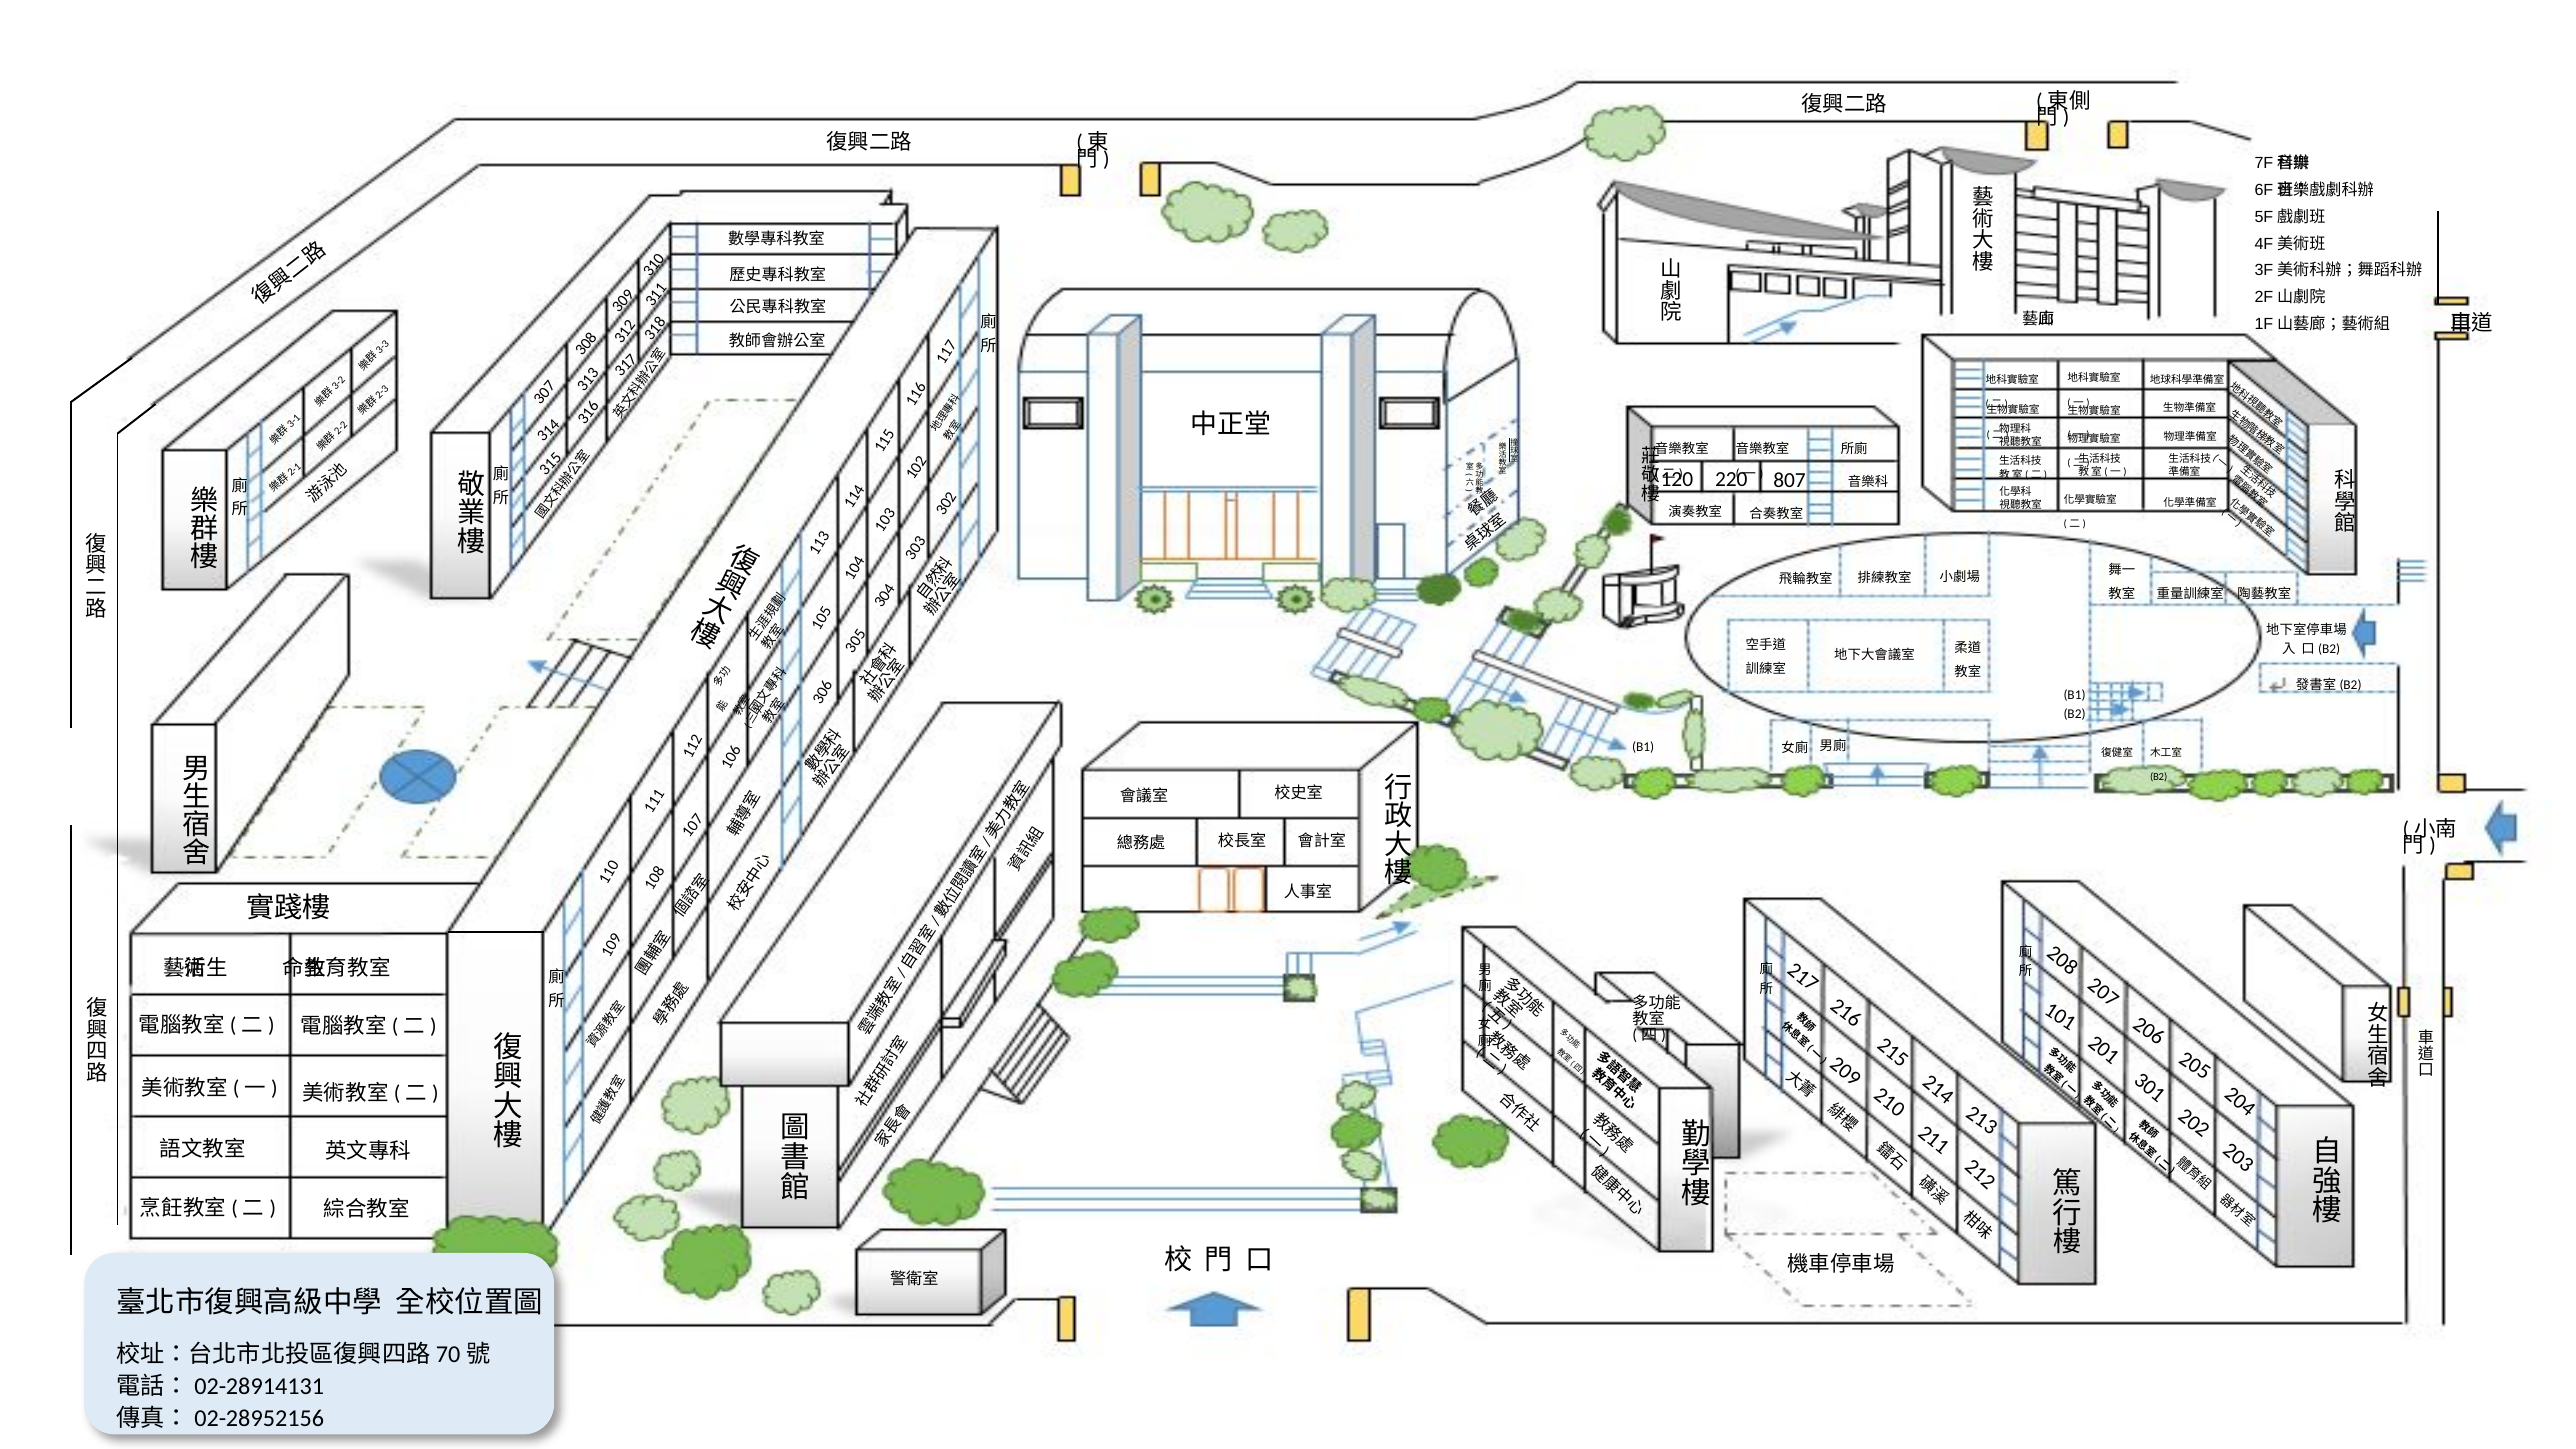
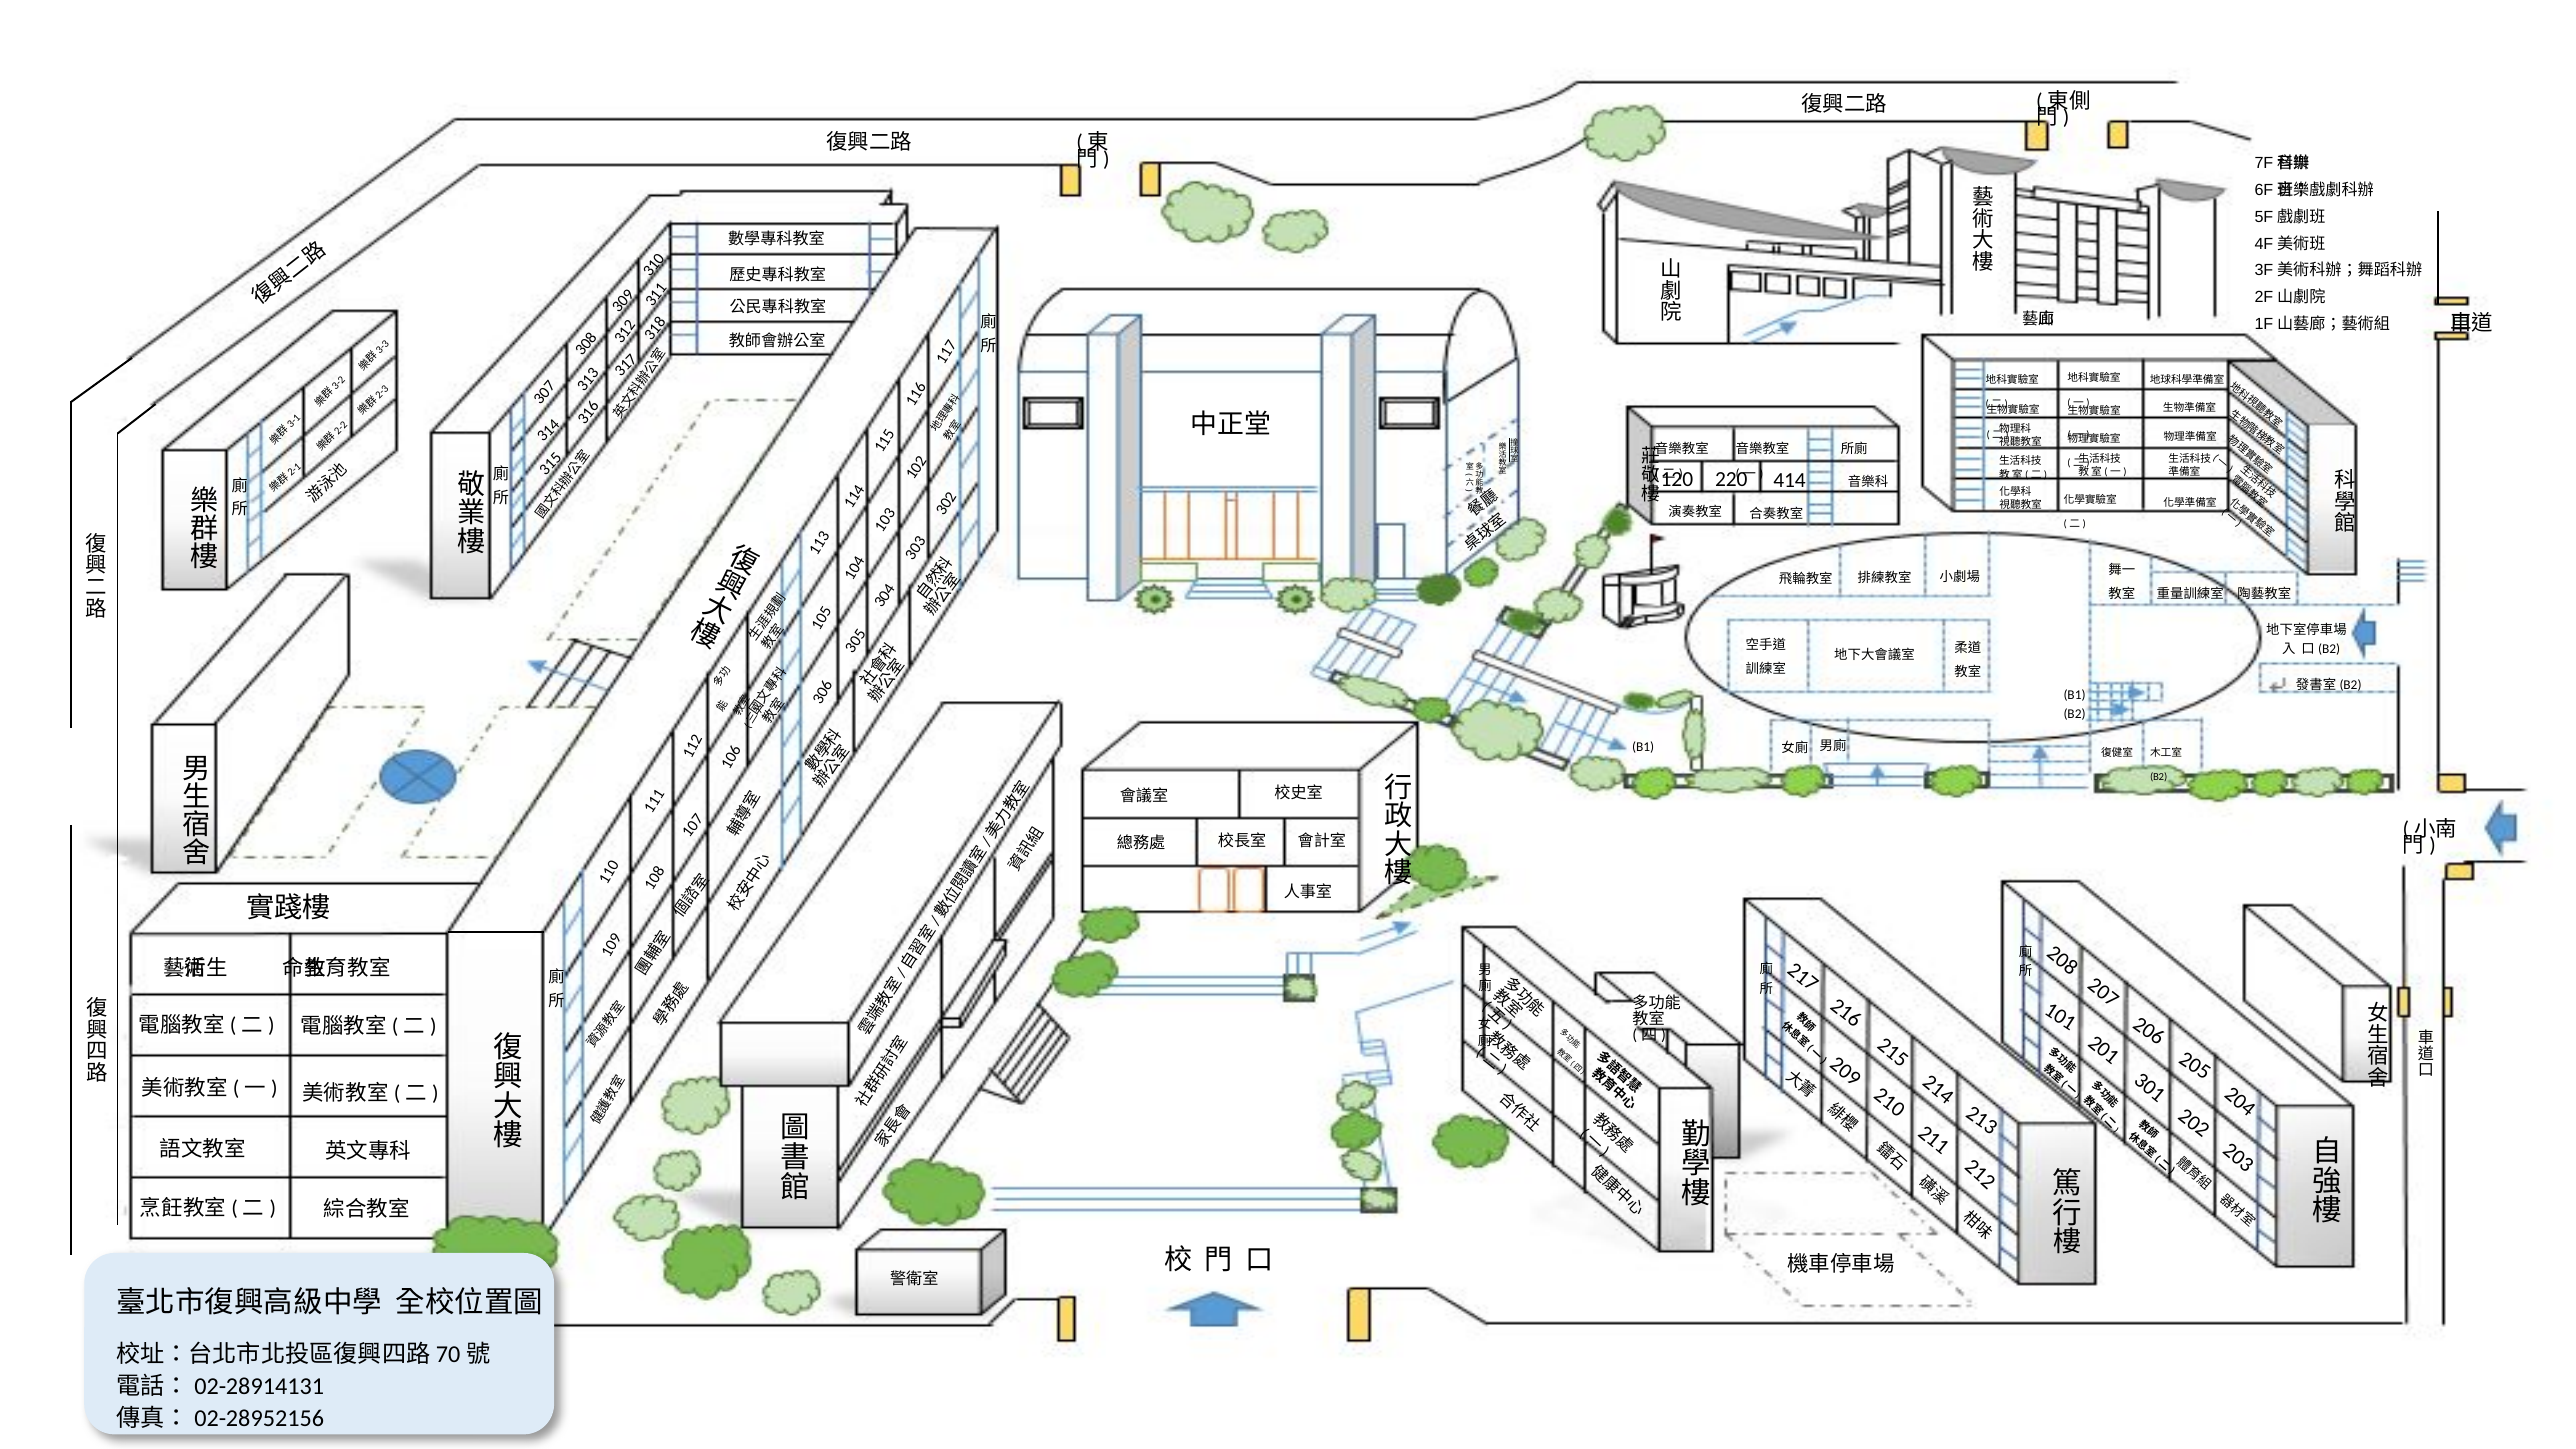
807: 807 -> 414 (1790, 480)
